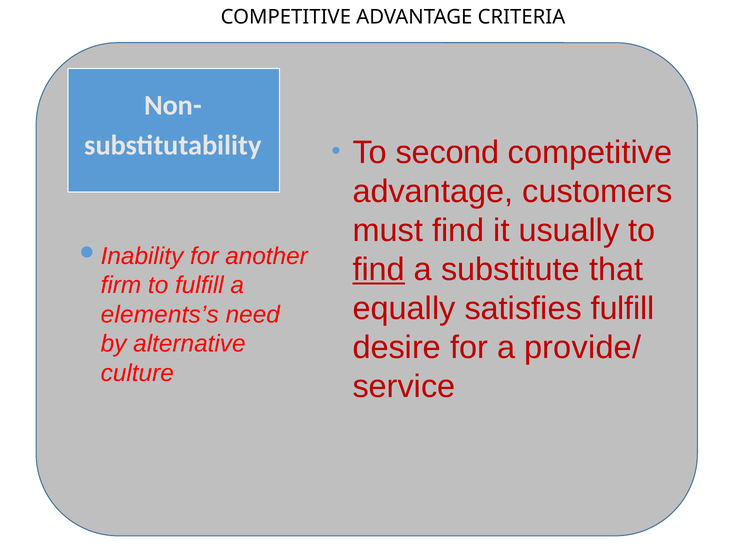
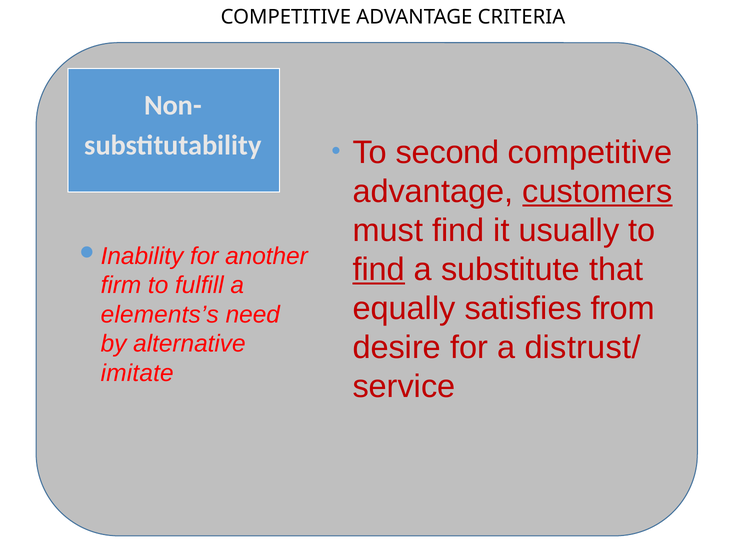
customers underline: none -> present (597, 192)
satisfies fulfill: fulfill -> from (623, 309)
provide/: provide/ -> distrust/ (583, 348)
culture: culture -> imitate (137, 373)
